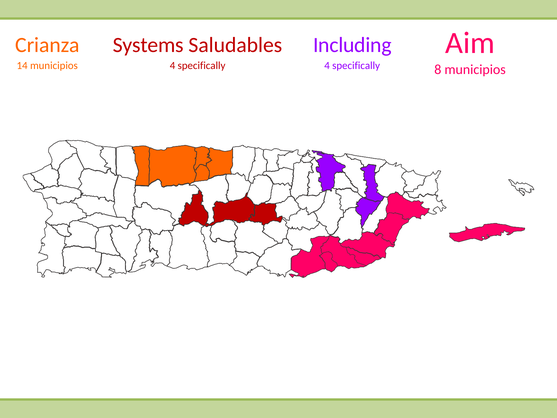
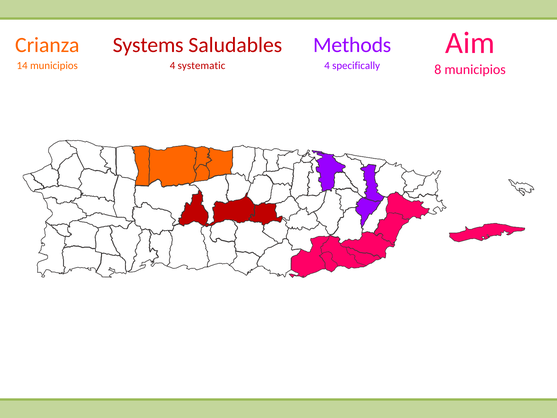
Including: Including -> Methods (352, 45)
municipios 4 specifically: specifically -> systematic (202, 66)
